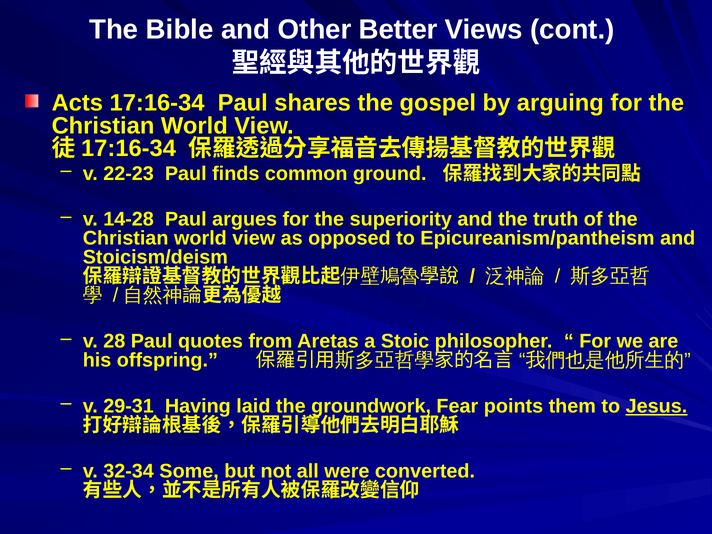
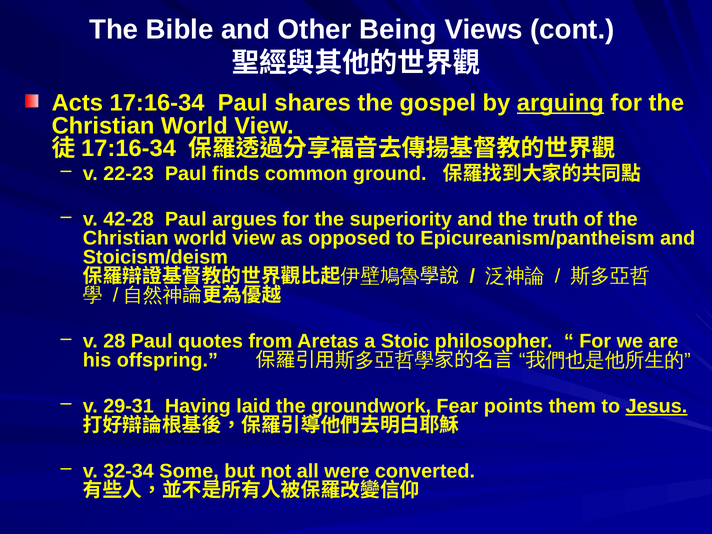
Better: Better -> Being (398, 30)
arguing underline: none -> present (560, 103)
14-28: 14-28 -> 42-28 (129, 219)
